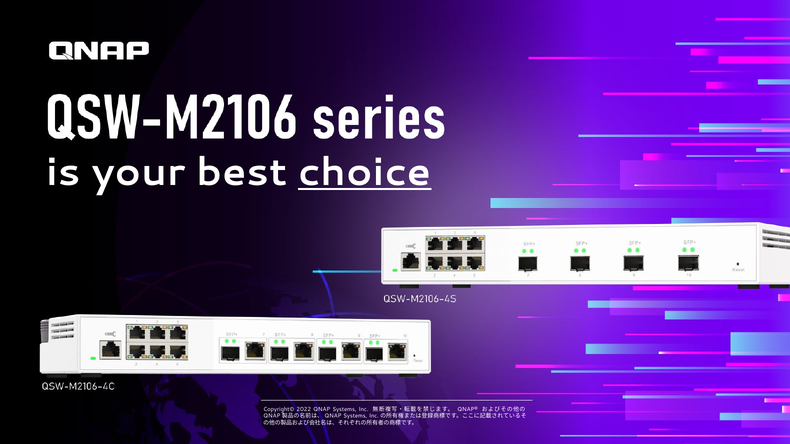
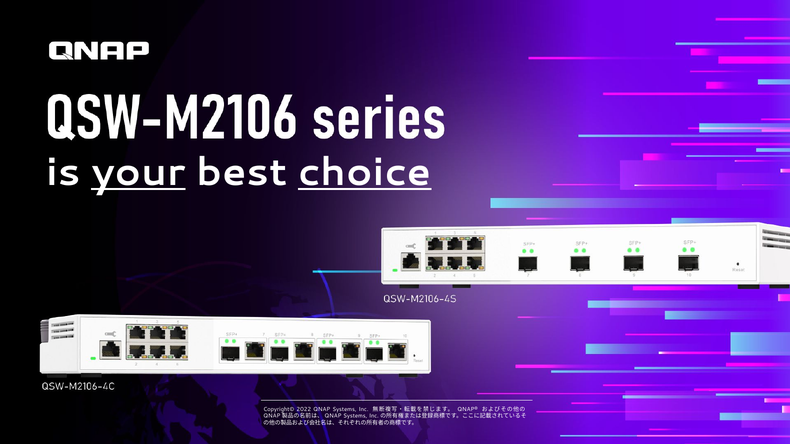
your underline: none -> present (138, 172)
